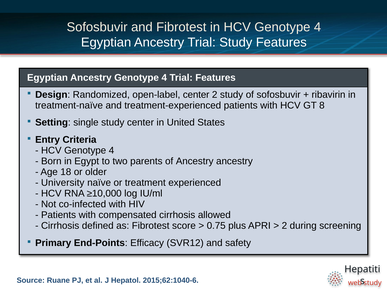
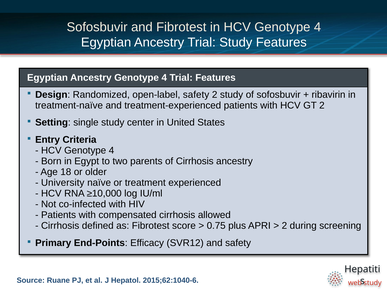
open-label center: center -> safety (196, 95)
GT 8: 8 -> 2 (322, 105)
of Ancestry: Ancestry -> Cirrhosis (195, 161)
